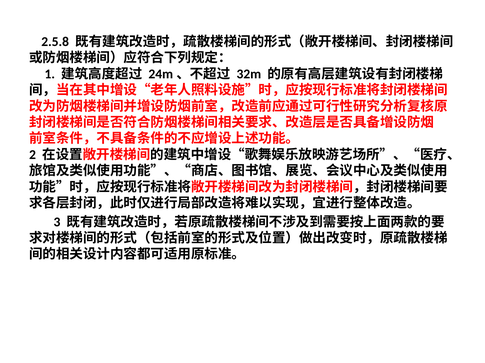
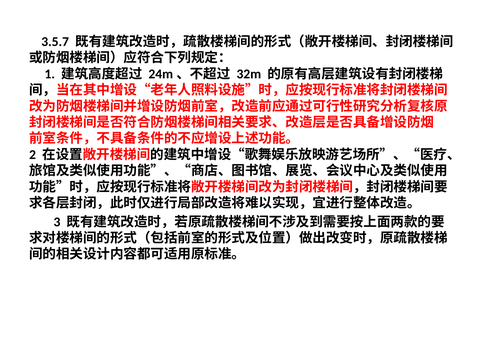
2.5.8: 2.5.8 -> 3.5.7 (55, 42)
